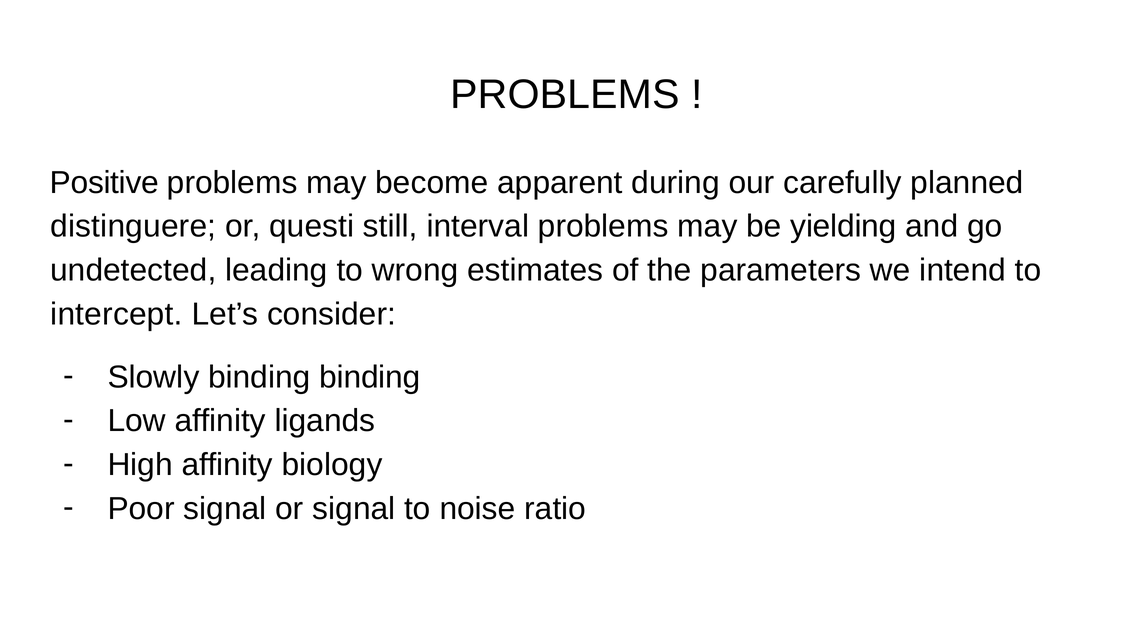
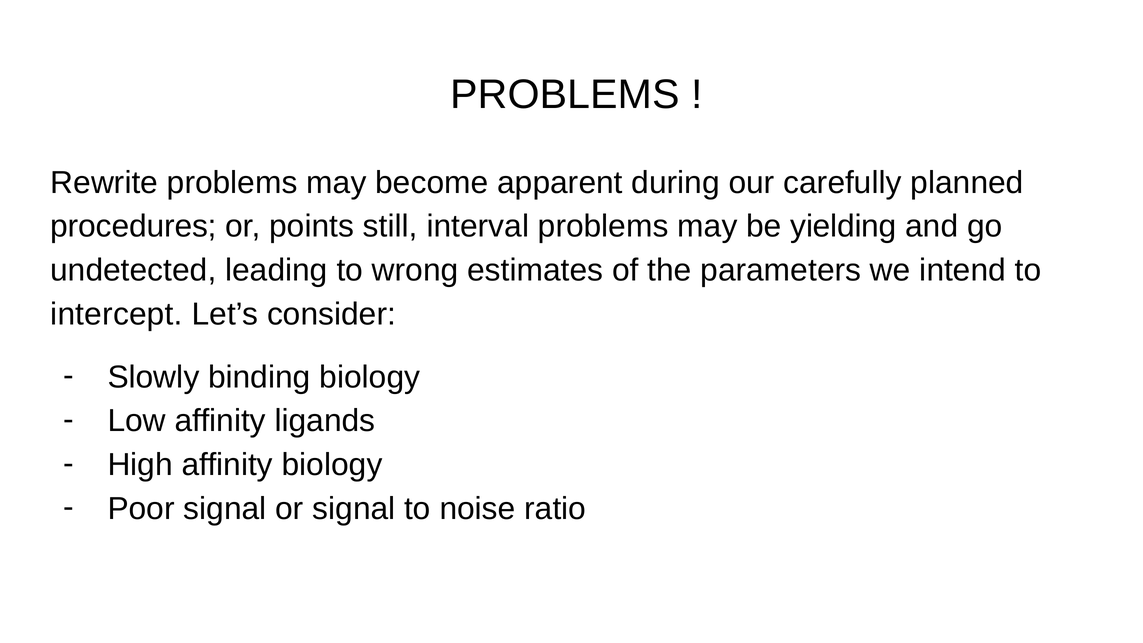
Positive: Positive -> Rewrite (104, 183)
distinguere: distinguere -> procedures (133, 226)
questi: questi -> points (312, 226)
binding binding: binding -> biology (370, 377)
